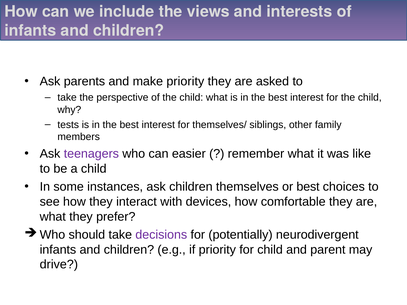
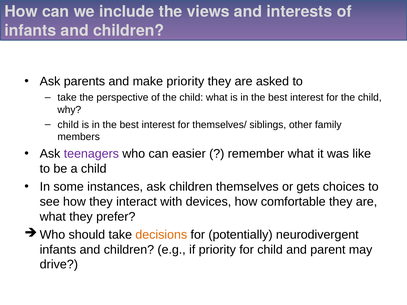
tests: tests -> child (68, 125)
or best: best -> gets (308, 187)
decisions colour: purple -> orange (161, 235)
